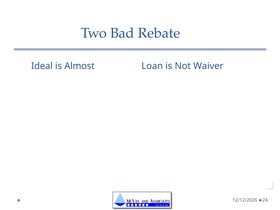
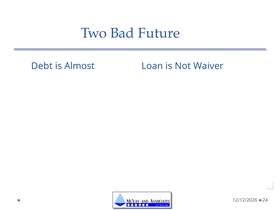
Rebate: Rebate -> Future (159, 33)
Ideal: Ideal -> Debt (42, 66)
